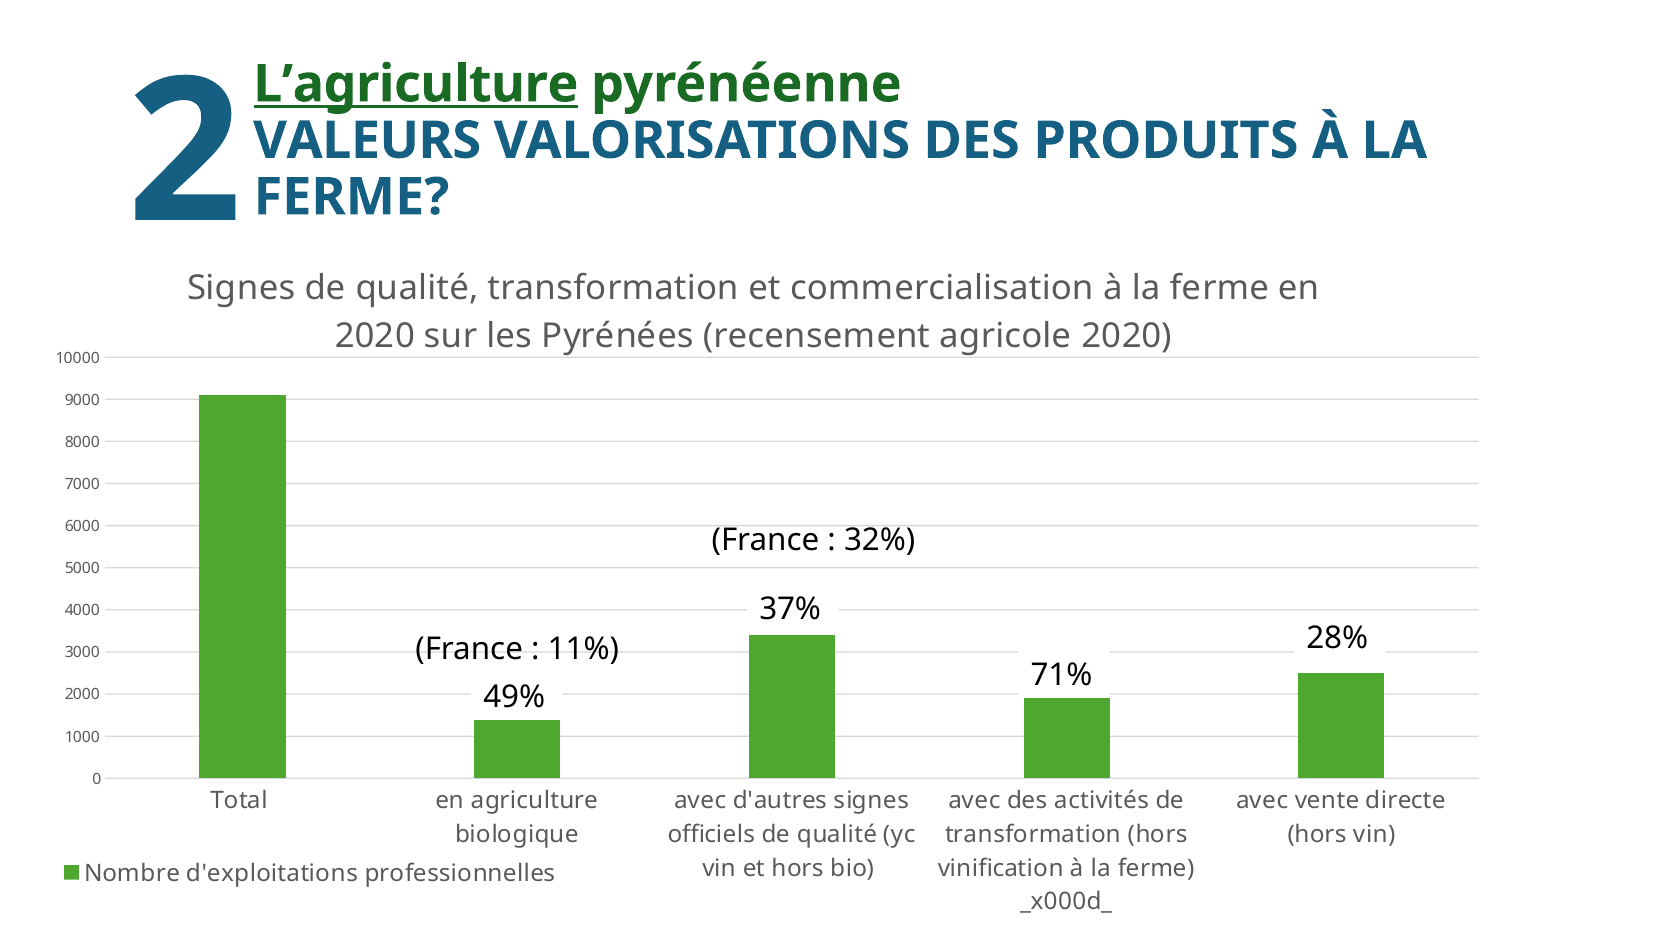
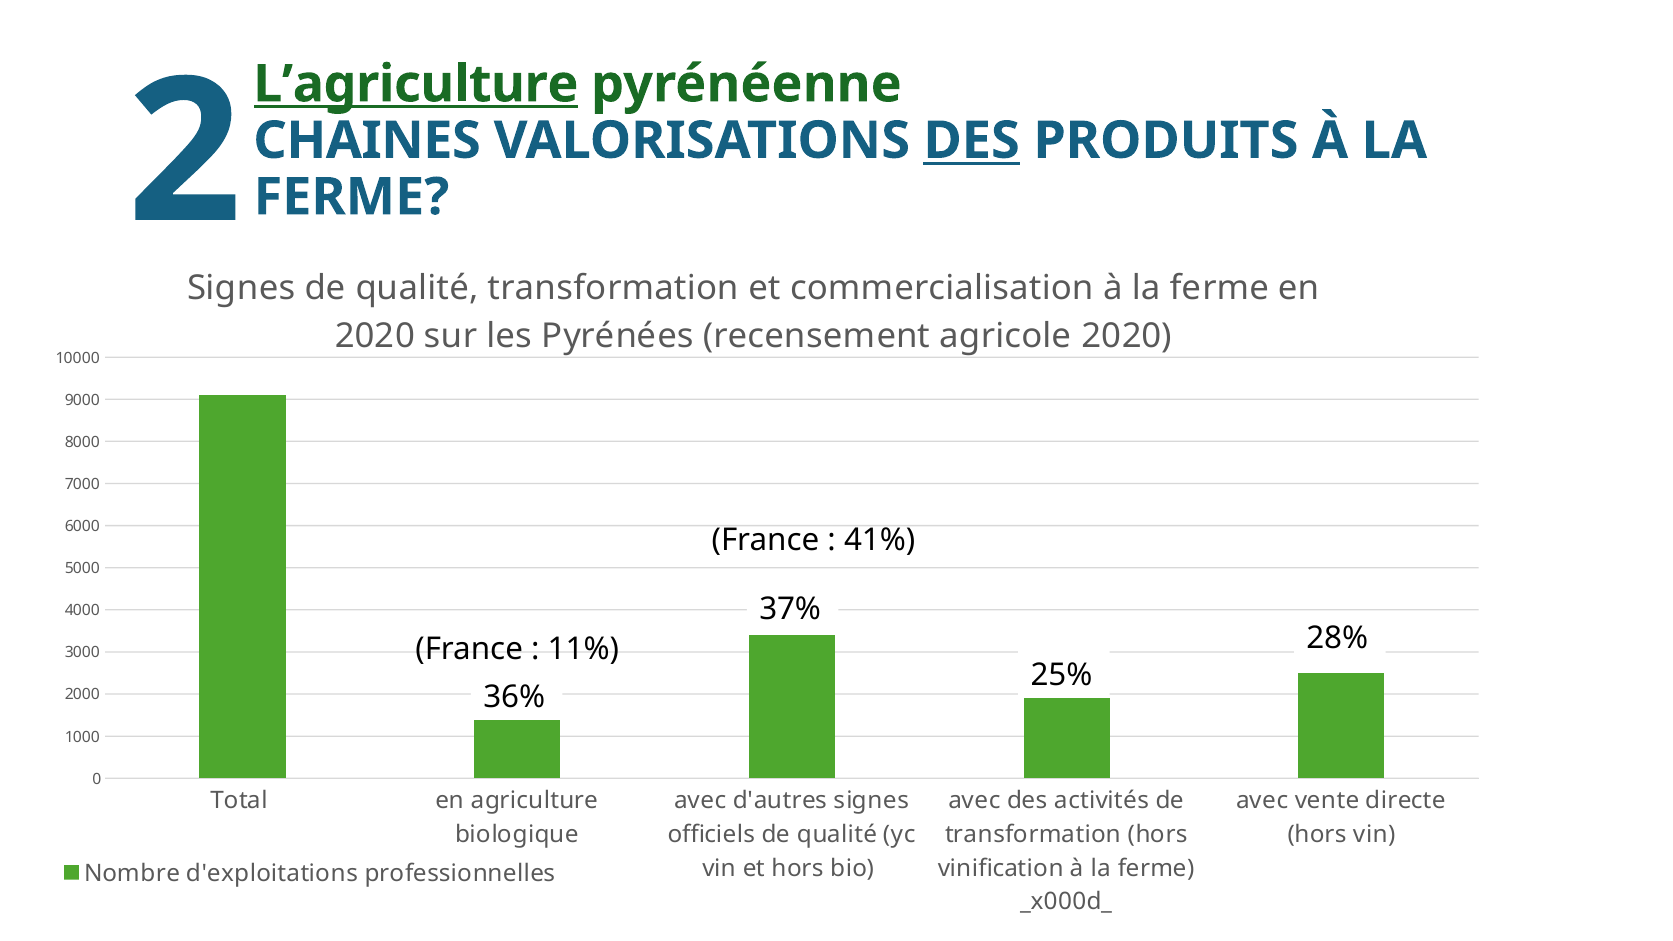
VALEURS: VALEURS -> CHAINES (367, 141)
DES underline: none -> present (972, 141)
32%: 32% -> 41% (880, 540)
71%: 71% -> 25% (1061, 675)
49%: 49% -> 36% (514, 697)
